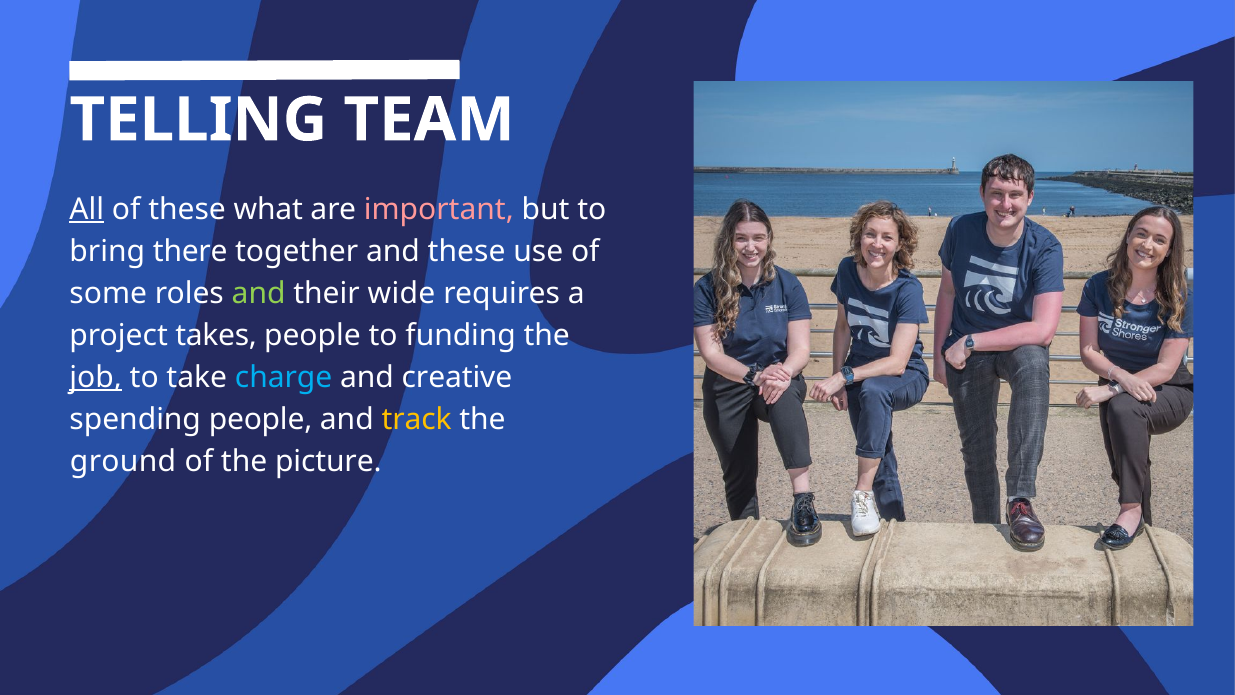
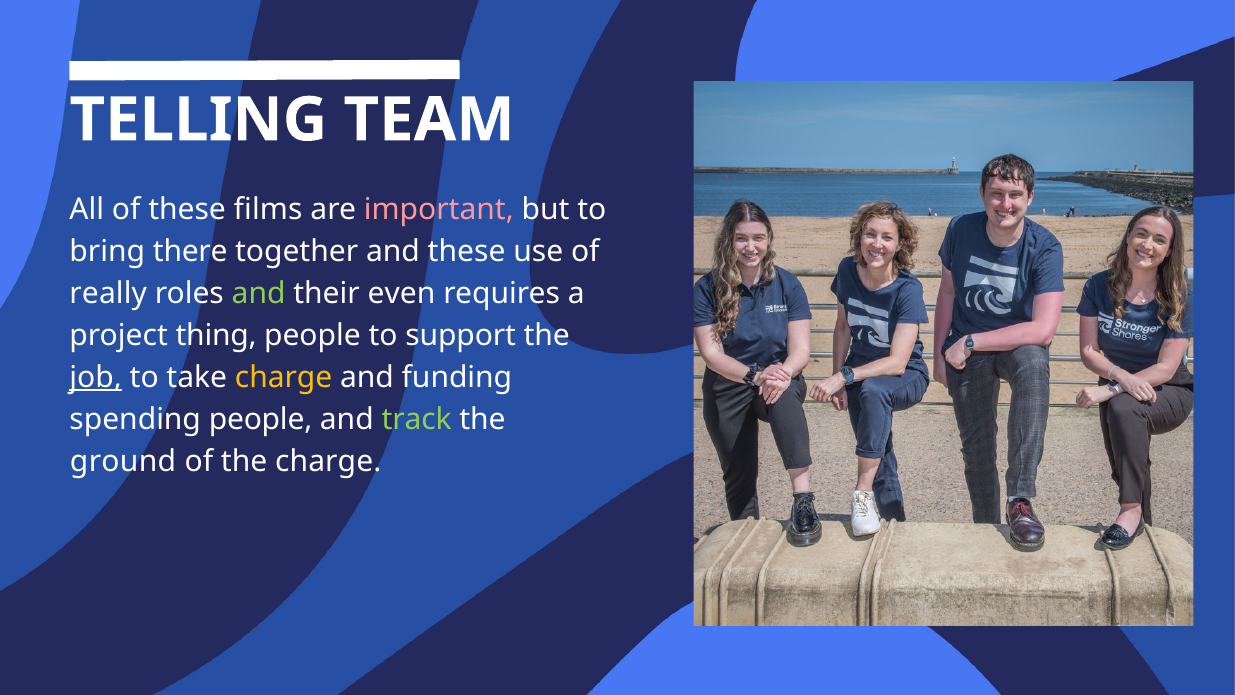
All underline: present -> none (87, 209)
what: what -> films (268, 209)
some: some -> really (108, 293)
wide: wide -> even (402, 293)
takes: takes -> thing (216, 335)
funding: funding -> support (461, 335)
charge colour: light blue -> yellow (284, 377)
creative: creative -> funding (457, 377)
track colour: yellow -> light green (417, 419)
the picture: picture -> charge (328, 461)
